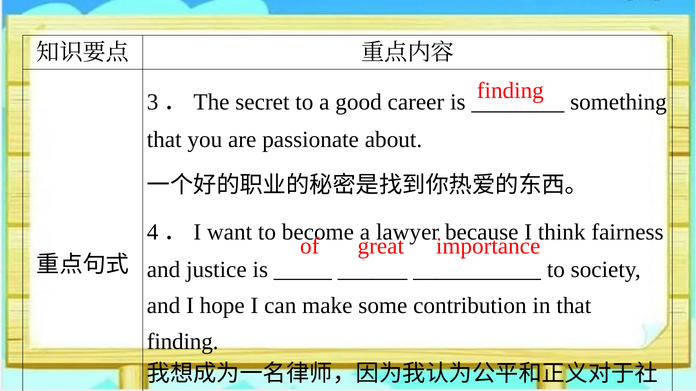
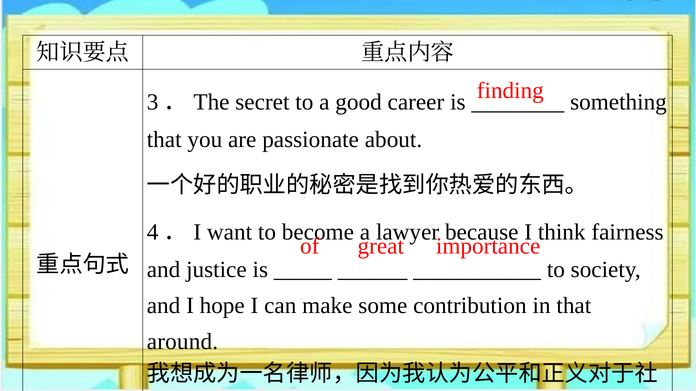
finding: finding -> around (182, 342)
